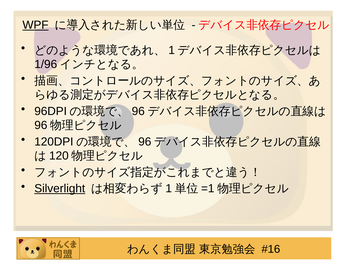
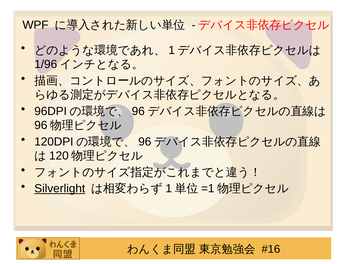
WPF underline: present -> none (36, 25)
